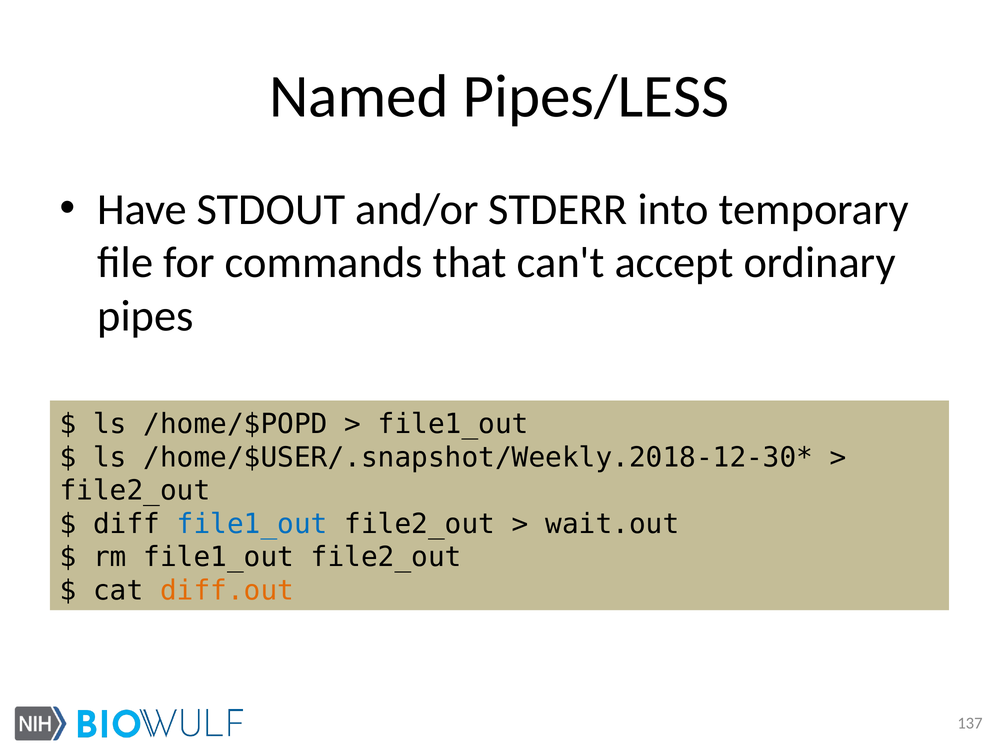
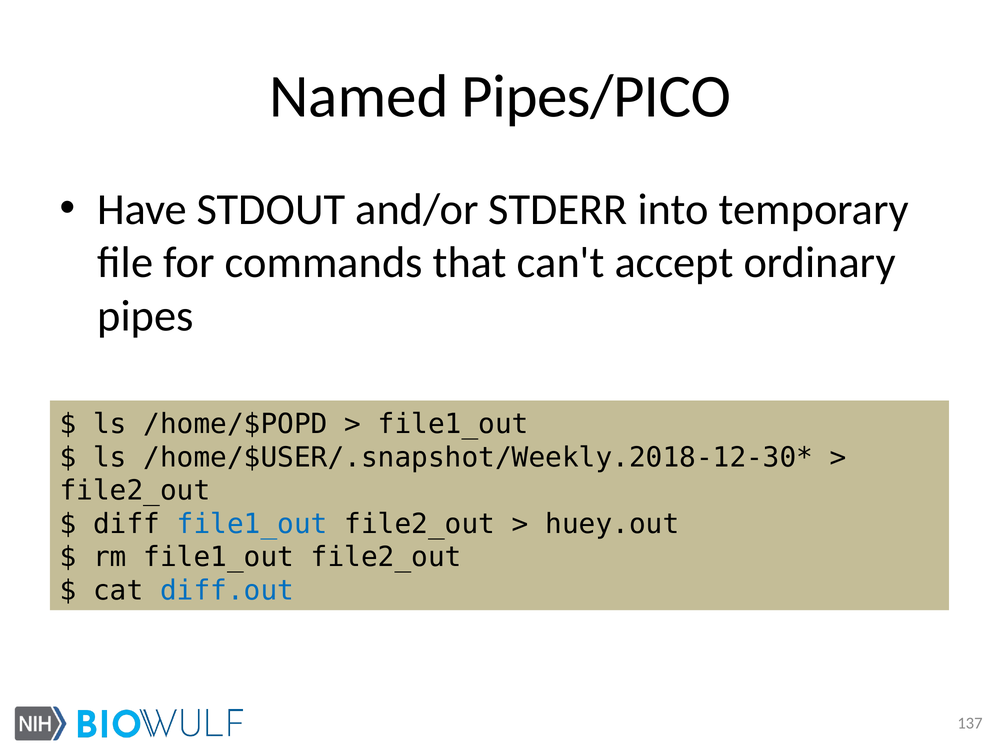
Pipes/LESS: Pipes/LESS -> Pipes/PICO (596, 97)
wait.out: wait.out -> huey.out (612, 524)
diff.out colour: orange -> blue (227, 591)
